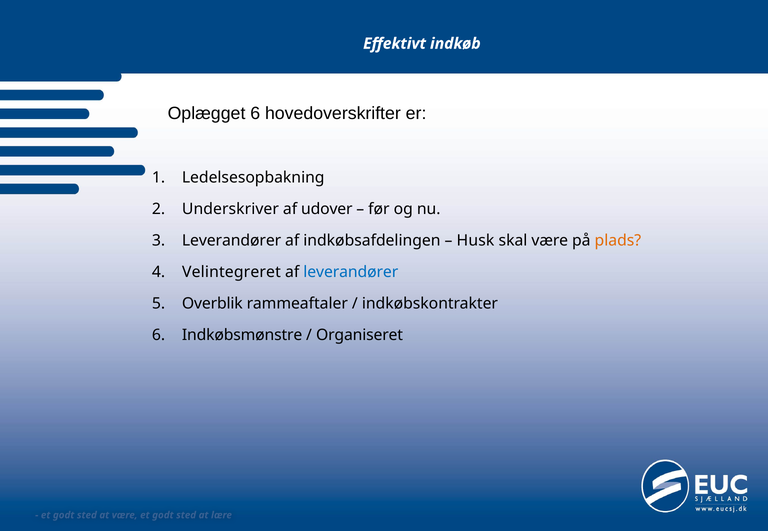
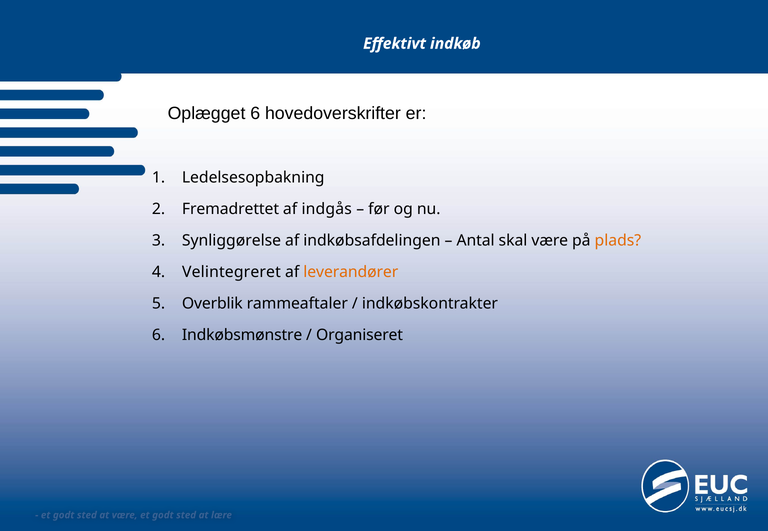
Underskriver: Underskriver -> Fremadrettet (231, 210)
udover: udover -> indgås (327, 210)
Leverandører: Leverandører -> Synliggørelse (232, 241)
Husk: Husk -> Antal (476, 241)
leverandører colour: blue -> orange (351, 272)
